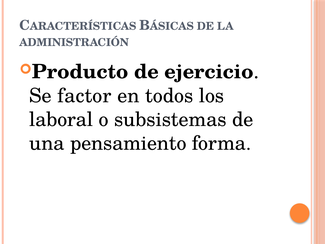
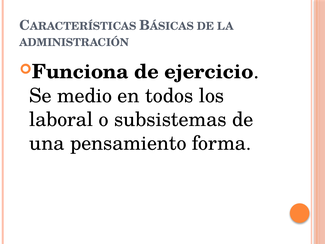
Producto: Producto -> Funciona (80, 72)
factor: factor -> medio (85, 96)
